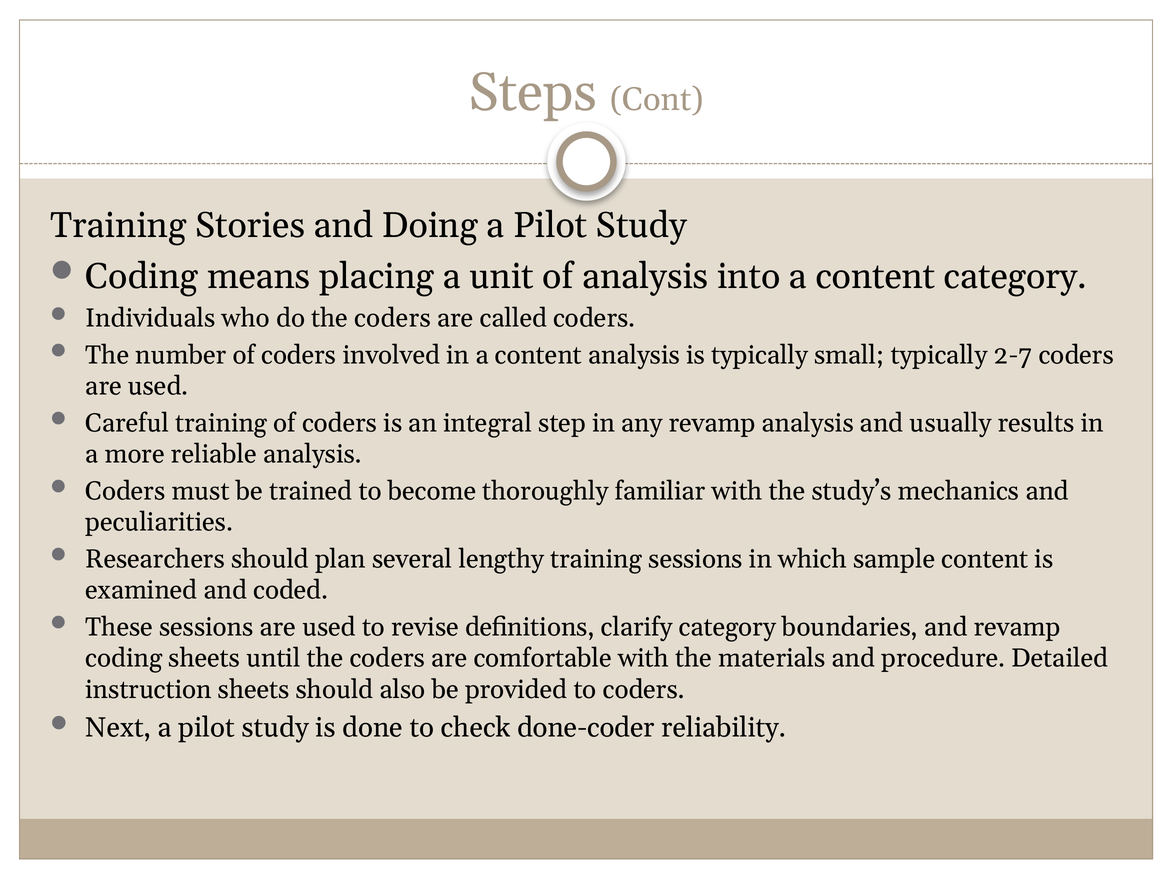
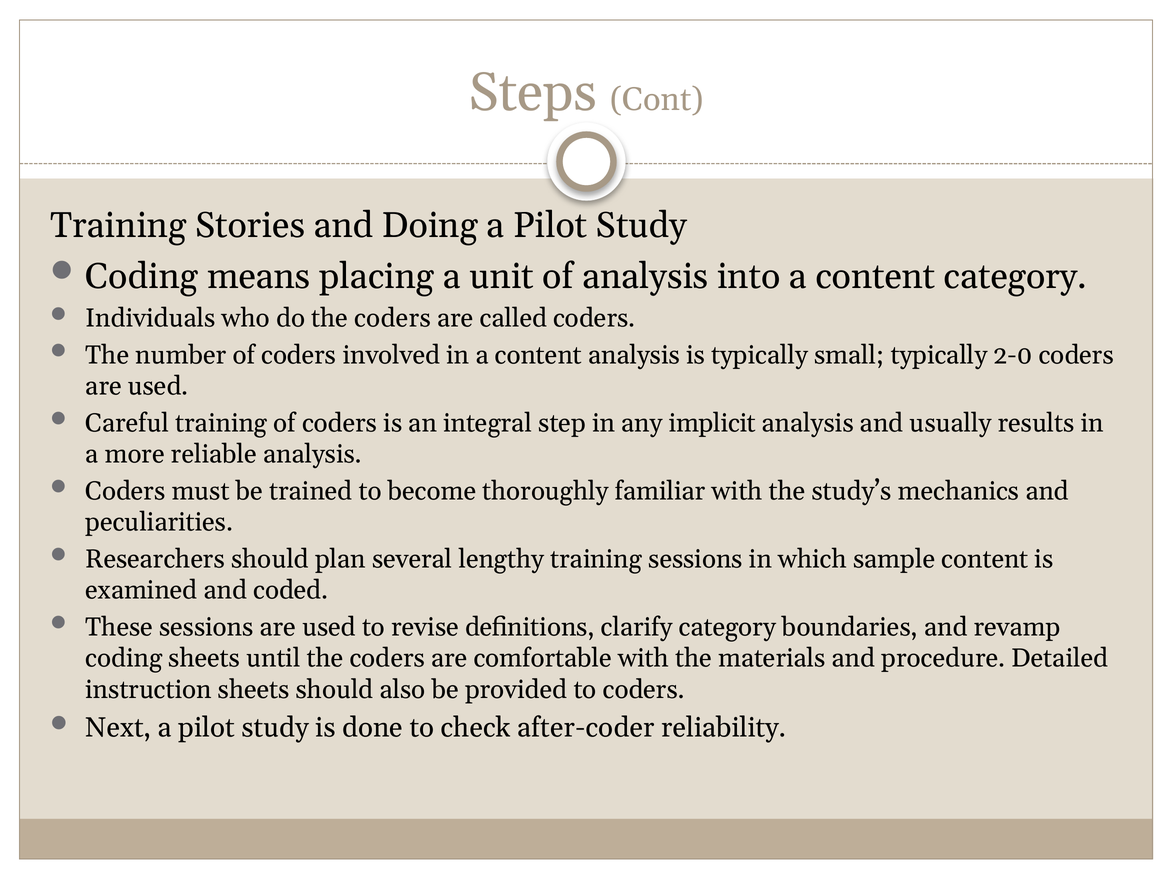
2-7: 2-7 -> 2-0 (1013, 355)
any revamp: revamp -> implicit (712, 423)
done-coder: done-coder -> after-coder (586, 728)
